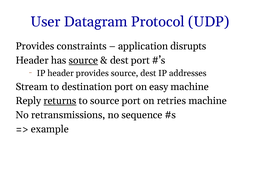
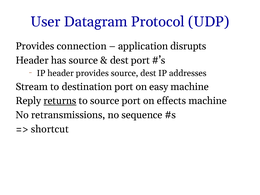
constraints: constraints -> connection (82, 46)
source underline: present -> none (83, 60)
retries: retries -> effects (171, 101)
example: example -> shortcut (50, 129)
